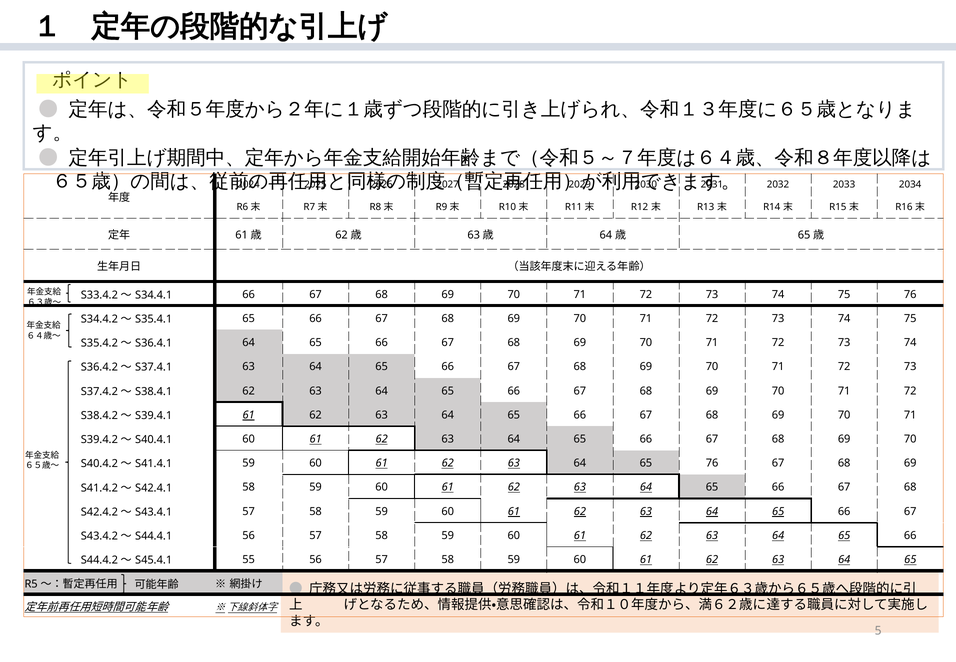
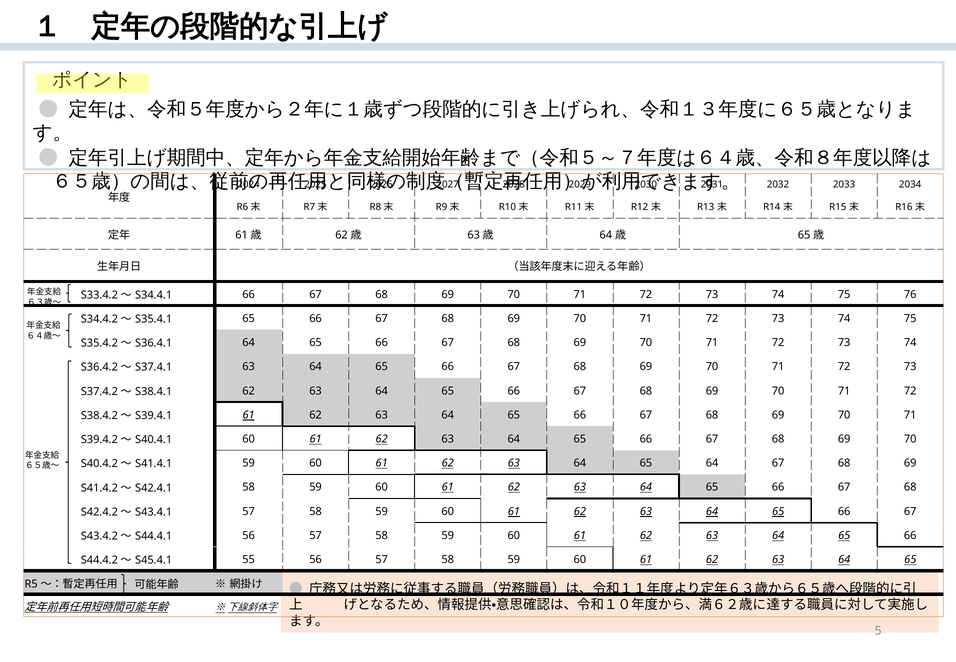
65 76: 76 -> 64 (712, 463)
